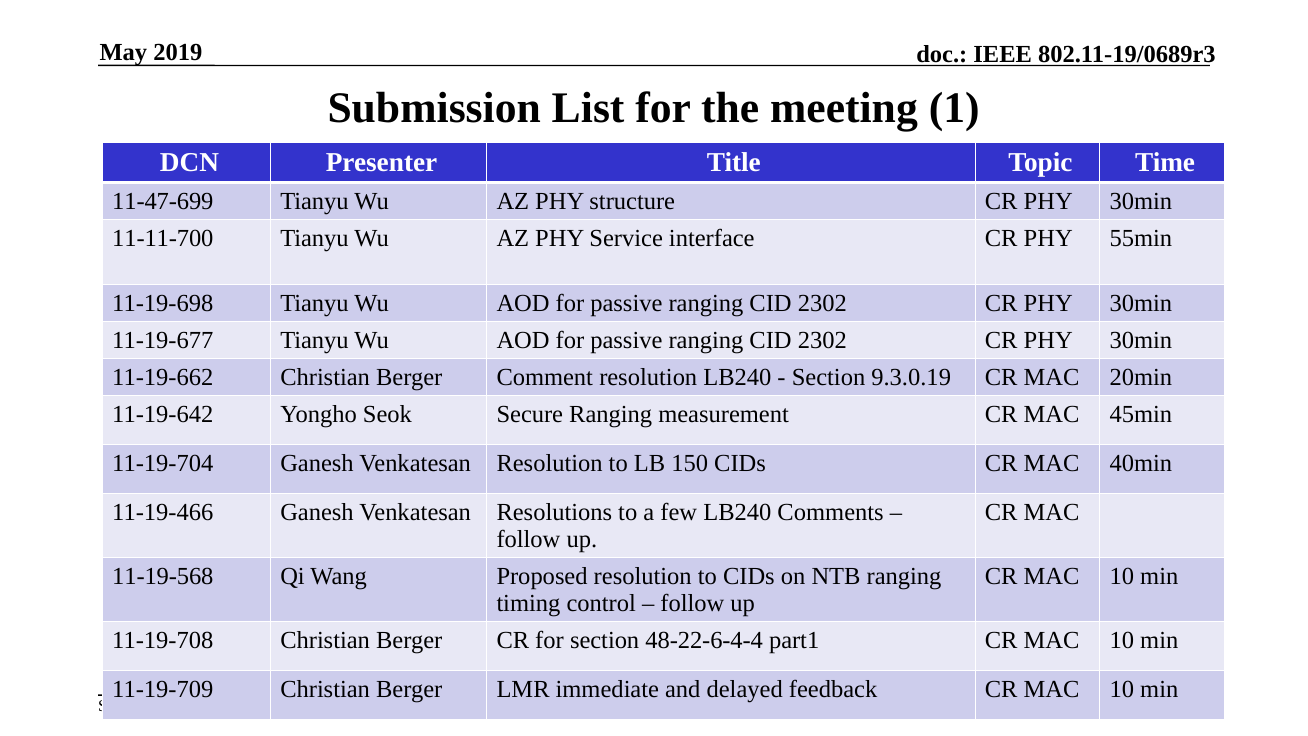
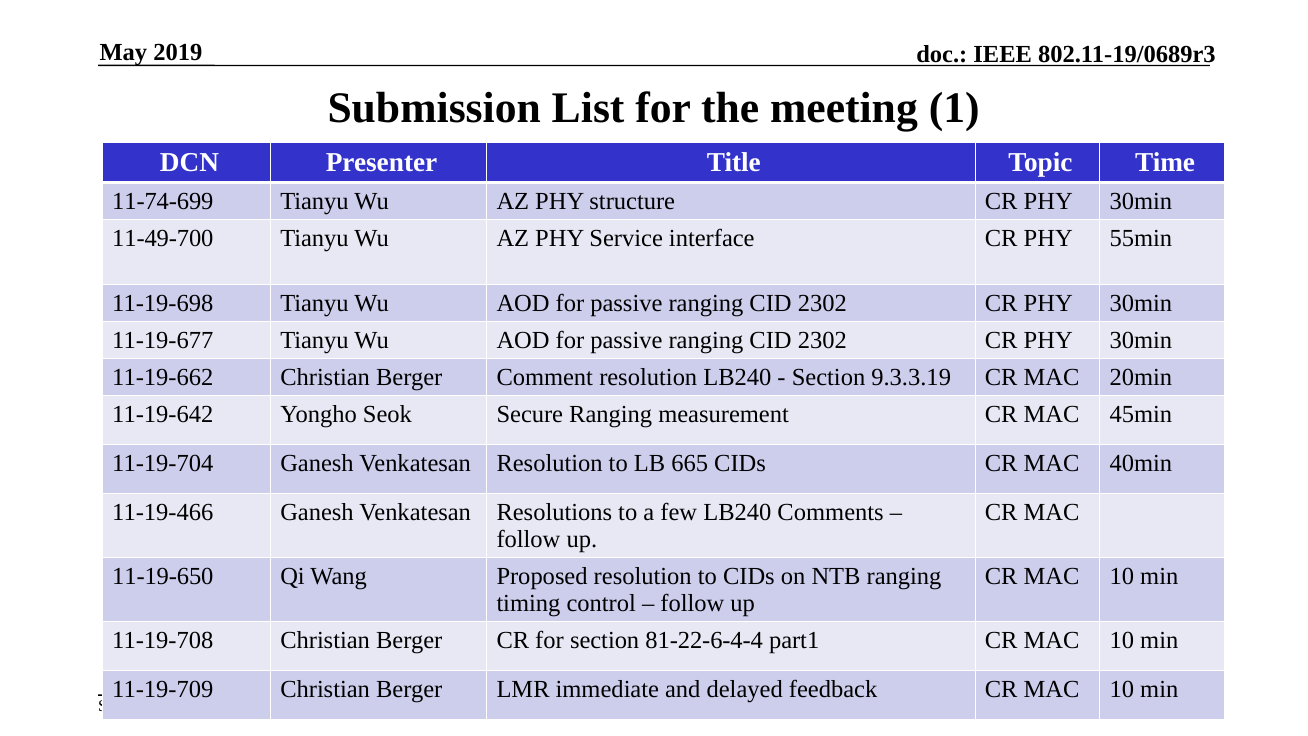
11-47-699: 11-47-699 -> 11-74-699 (163, 201)
11-11-700: 11-11-700 -> 11-49-700 (163, 238)
9.3.0.19: 9.3.0.19 -> 9.3.3.19 (911, 377)
150: 150 -> 665 (690, 463)
11-19-568: 11-19-568 -> 11-19-650 (163, 576)
48-22-6-4-4: 48-22-6-4-4 -> 81-22-6-4-4 (704, 640)
